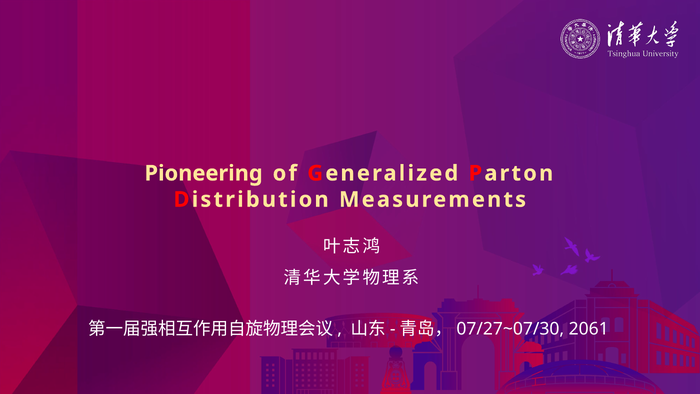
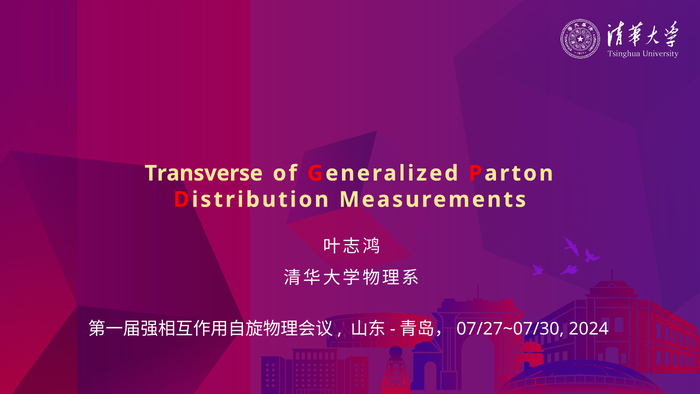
Pioneering: Pioneering -> Transverse (204, 173)
2061: 2061 -> 2024 (589, 329)
